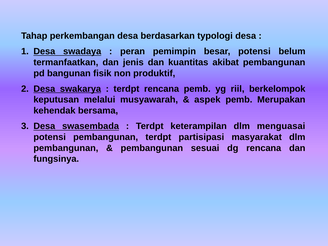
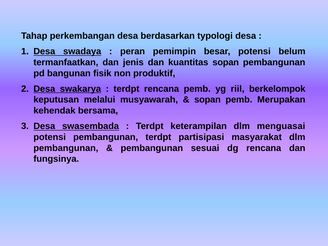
kuantitas akibat: akibat -> sopan (226, 62)
aspek: aspek -> sopan (207, 100)
